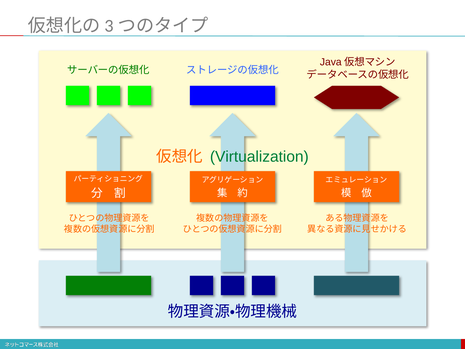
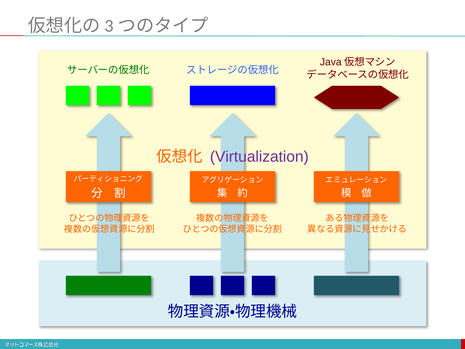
Virtualization colour: green -> purple (259, 157)
